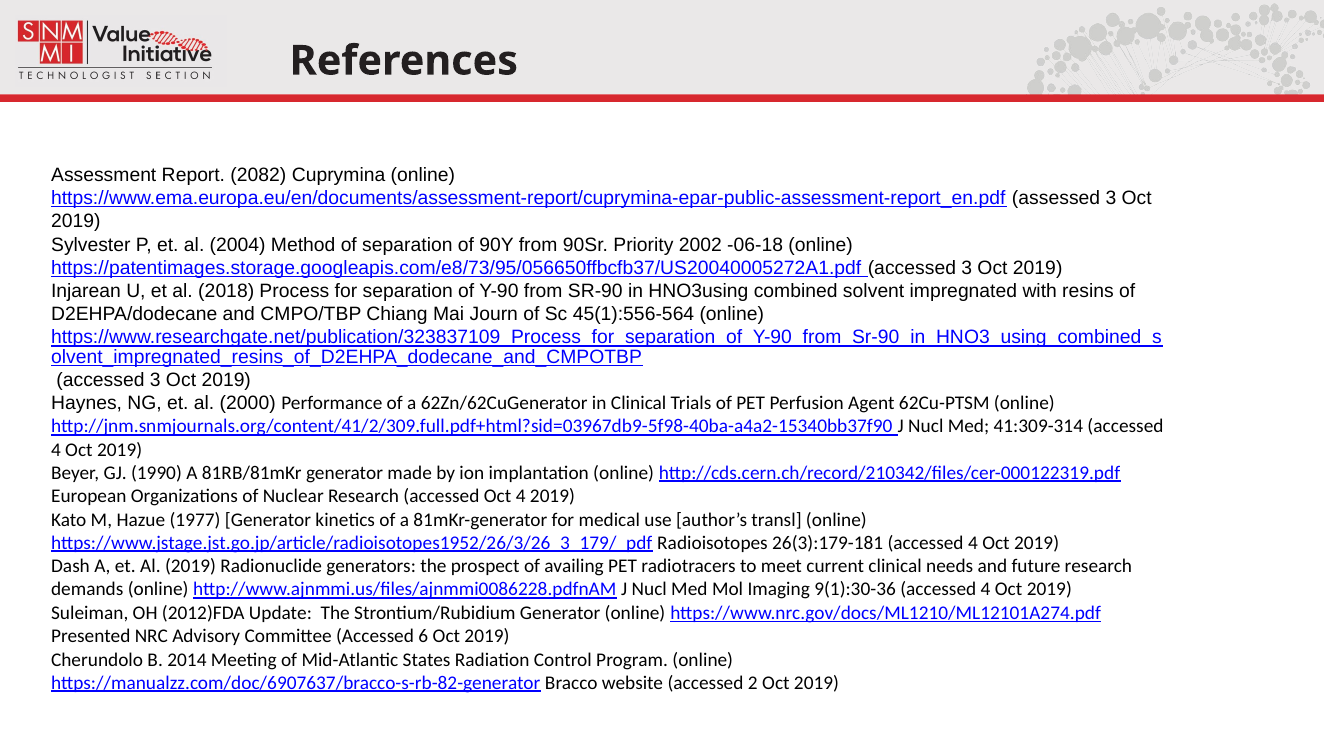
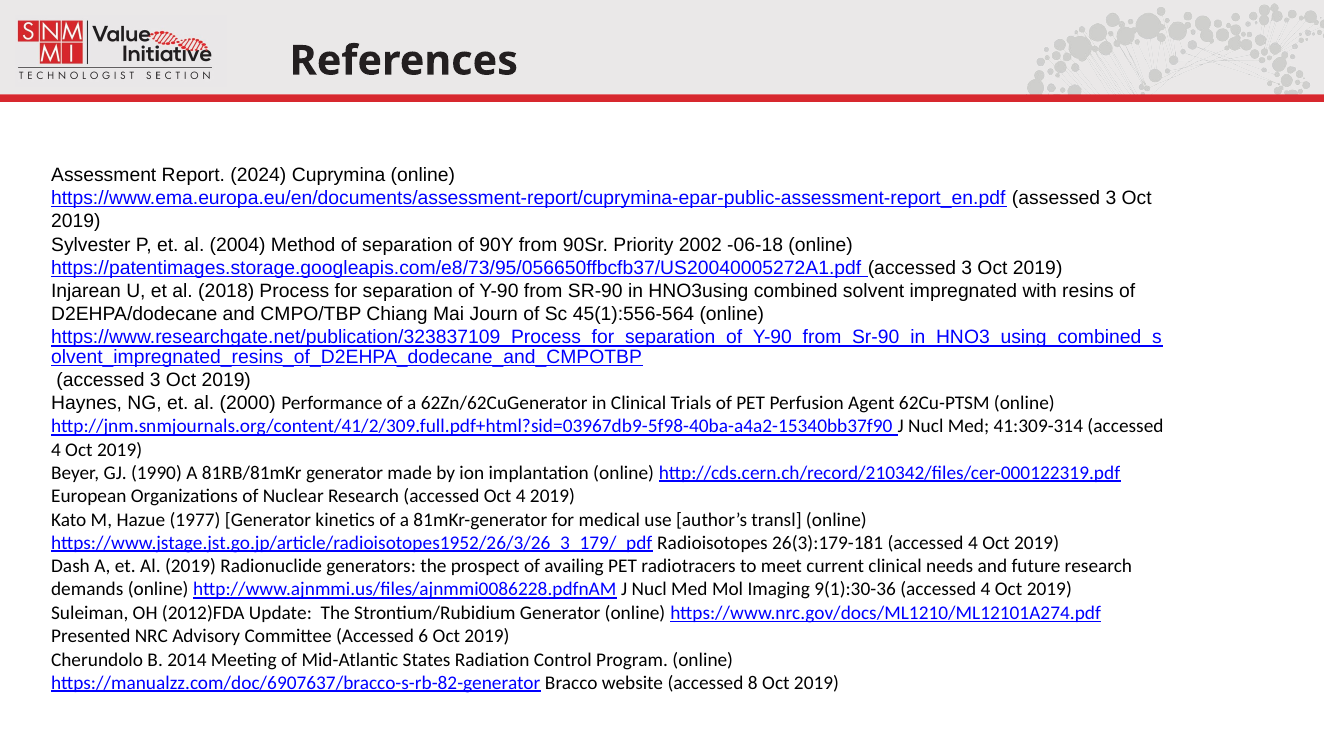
2082: 2082 -> 2024 (258, 175)
2: 2 -> 8 (753, 683)
